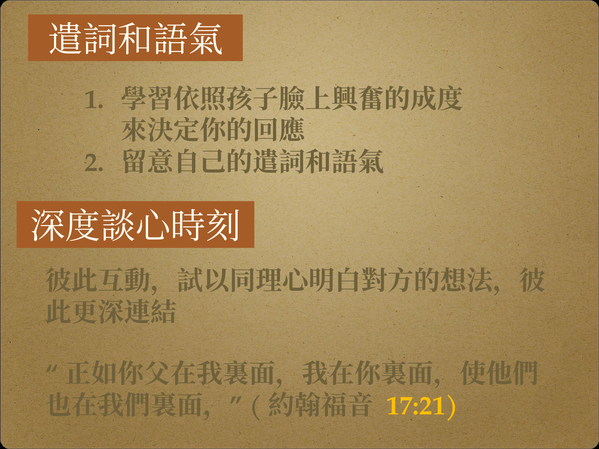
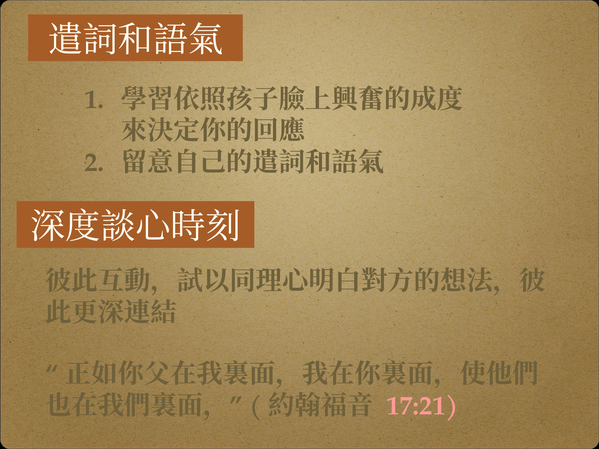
17:21 colour: yellow -> pink (422, 406)
